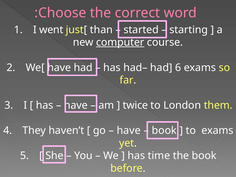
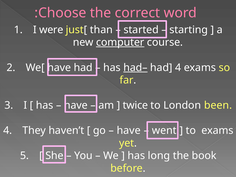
went: went -> were (51, 30)
had– underline: none -> present (135, 68)
had 6: 6 -> 4 (178, 68)
them: them -> been (218, 105)
book: book -> went (164, 130)
time: time -> long (159, 156)
